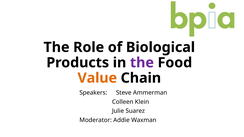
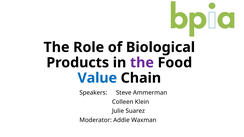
Value colour: orange -> blue (97, 78)
